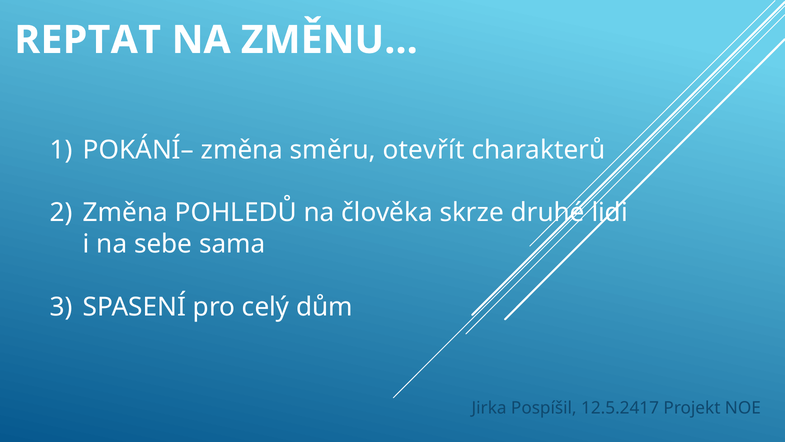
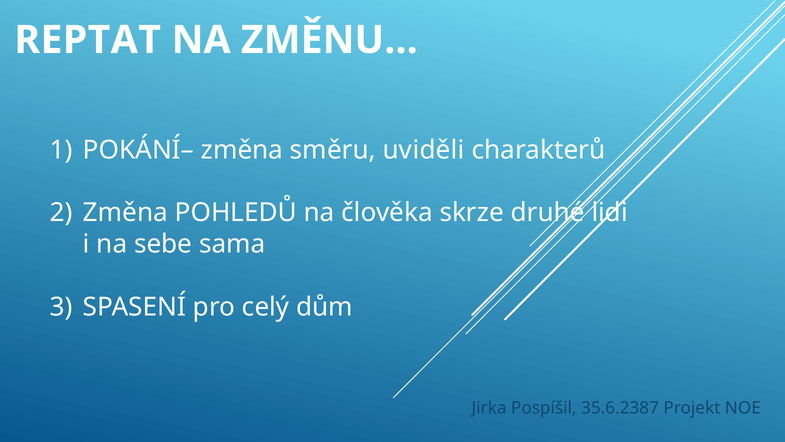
otevřít: otevřít -> uviděli (424, 150)
12.5.2417: 12.5.2417 -> 35.6.2387 (620, 408)
